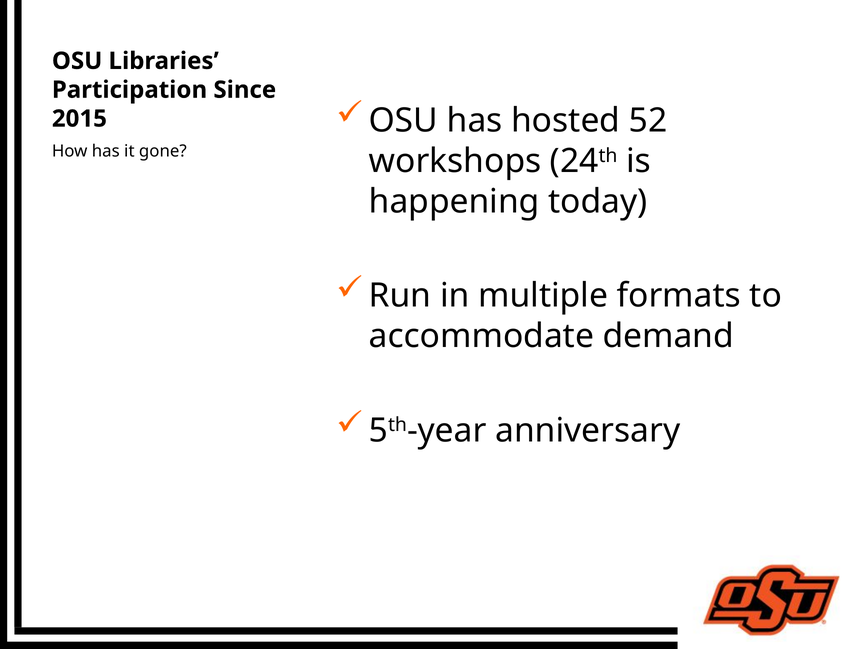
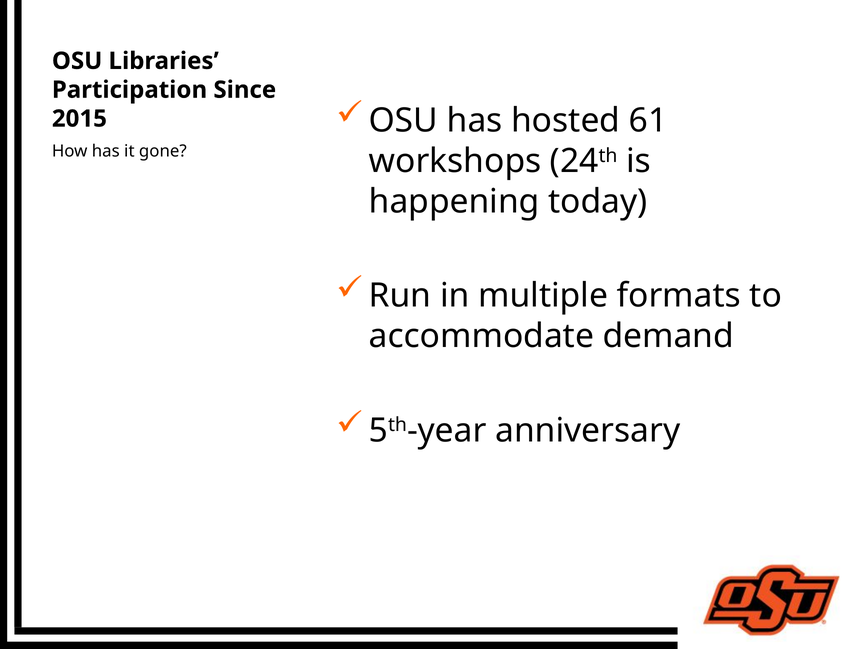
52: 52 -> 61 (648, 121)
